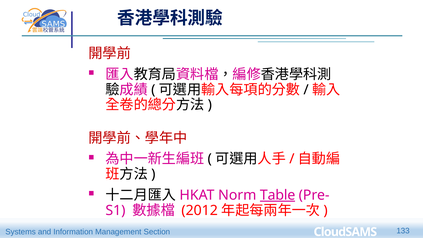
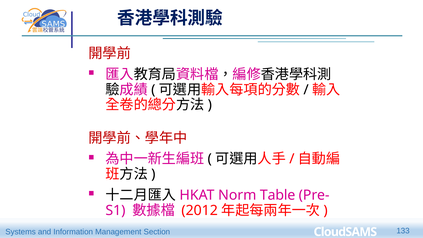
Table underline: present -> none (278, 195)
